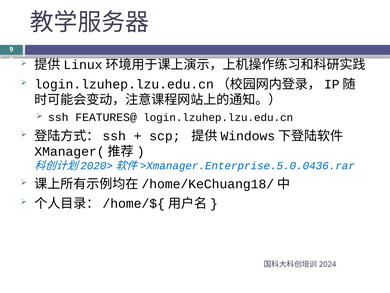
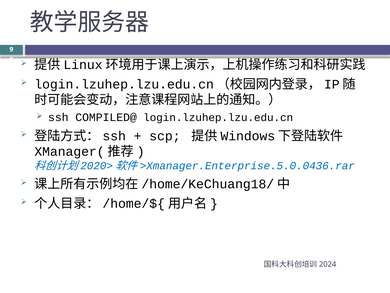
FEATURES@: FEATURES@ -> COMPILED@ (106, 117)
